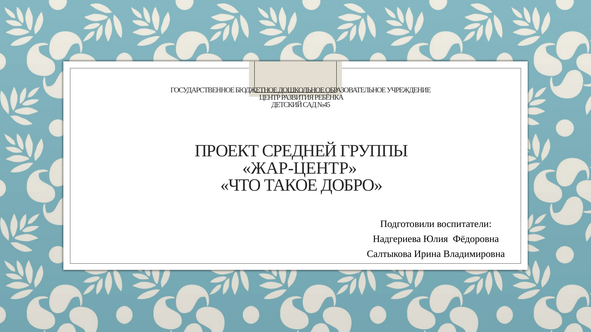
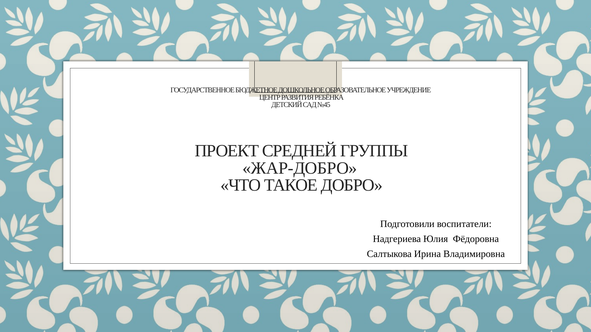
ЖАР-ЦЕНТР: ЖАР-ЦЕНТР -> ЖАР-ДОБРО (300, 168)
